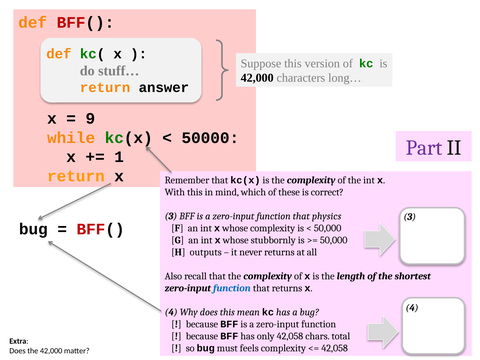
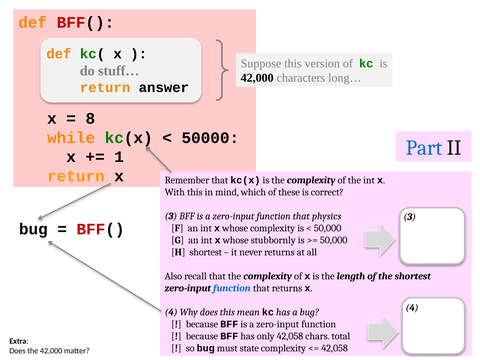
9: 9 -> 8 (90, 119)
Part colour: purple -> blue (424, 148)
H outputs: outputs -> shortest (206, 252)
feels: feels -> state (249, 348)
